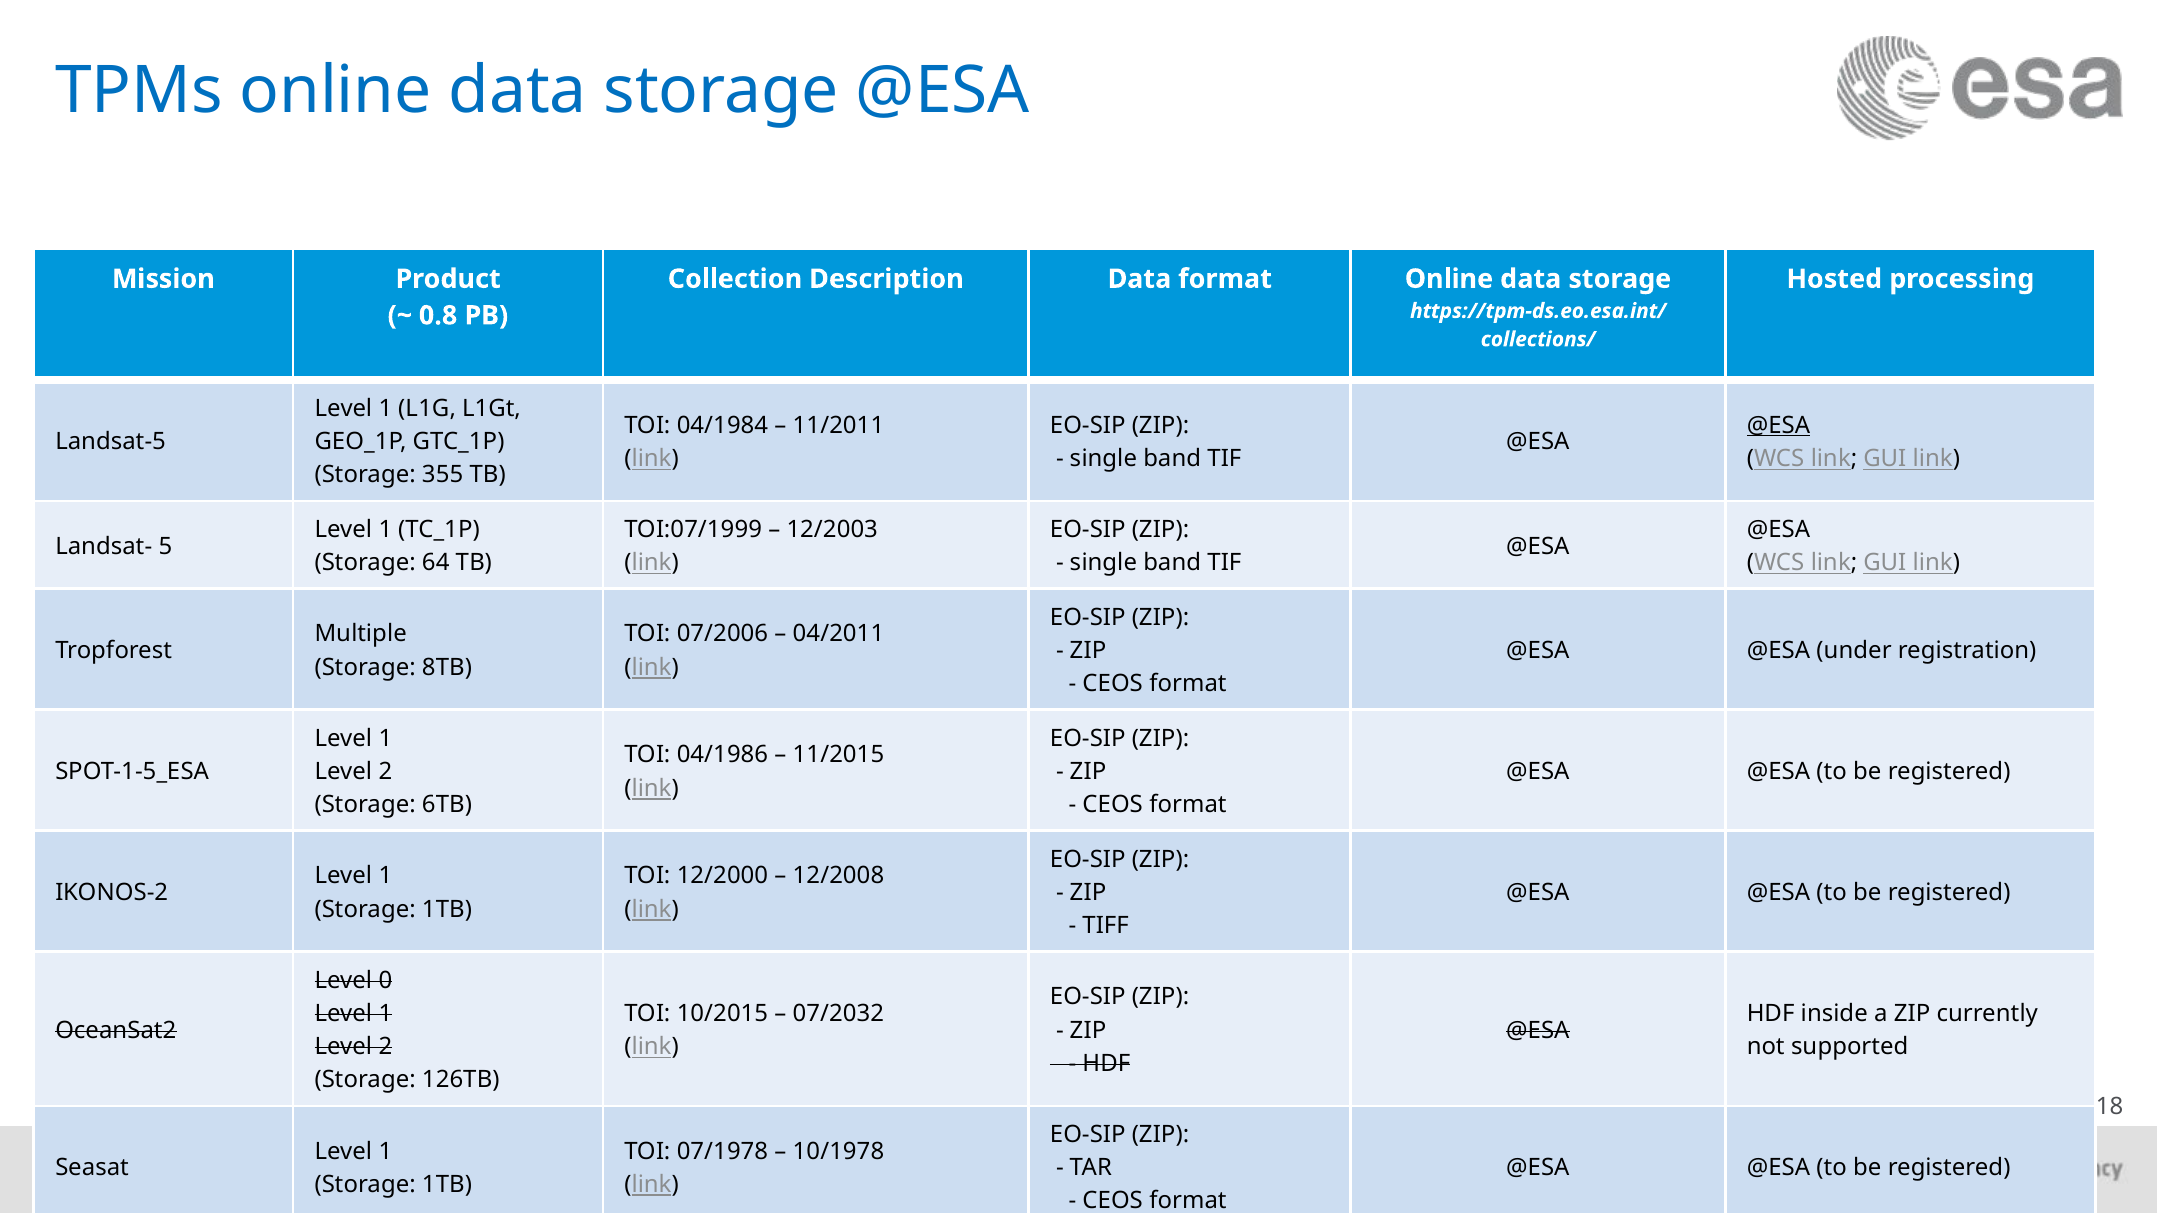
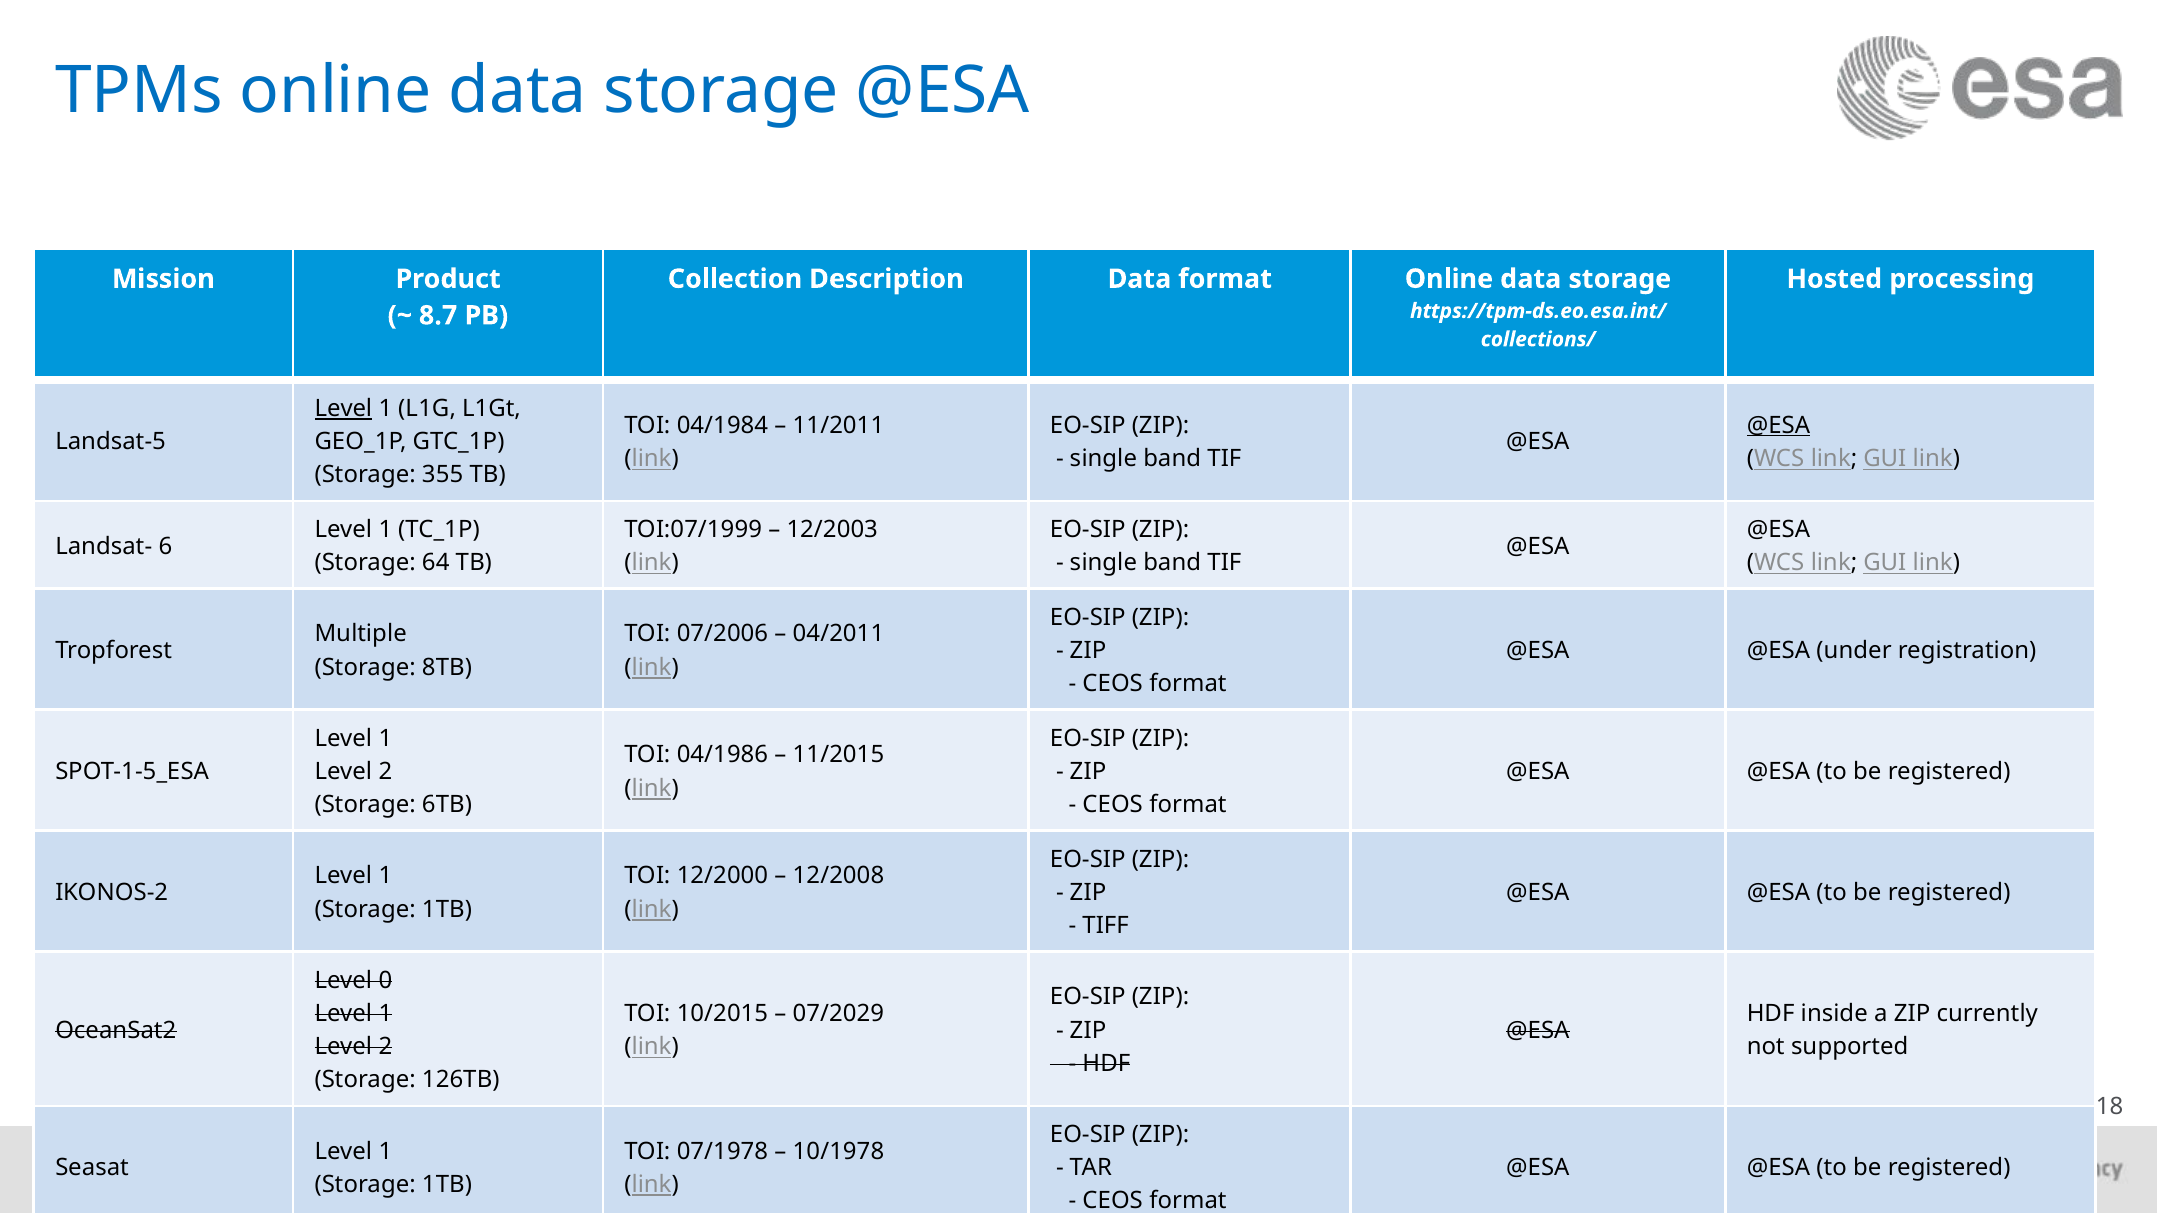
0.8: 0.8 -> 8.7 (438, 316)
Level underline: none -> present (343, 409)
5: 5 -> 6 (165, 546)
07/2032: 07/2032 -> 07/2029 (838, 1014)
